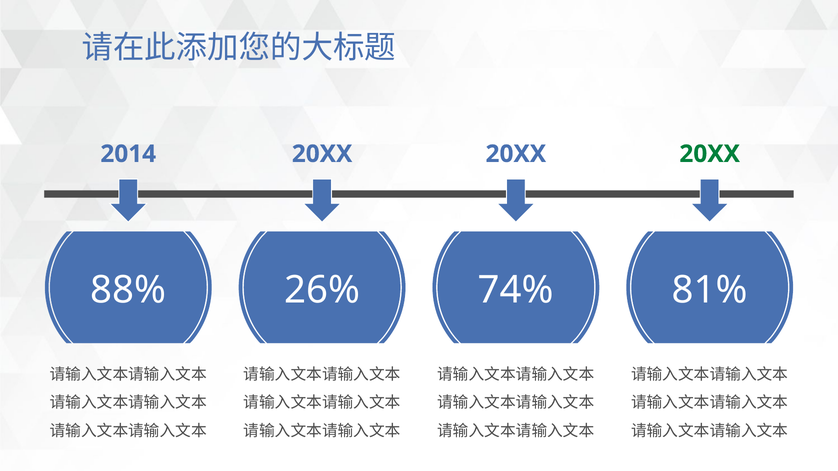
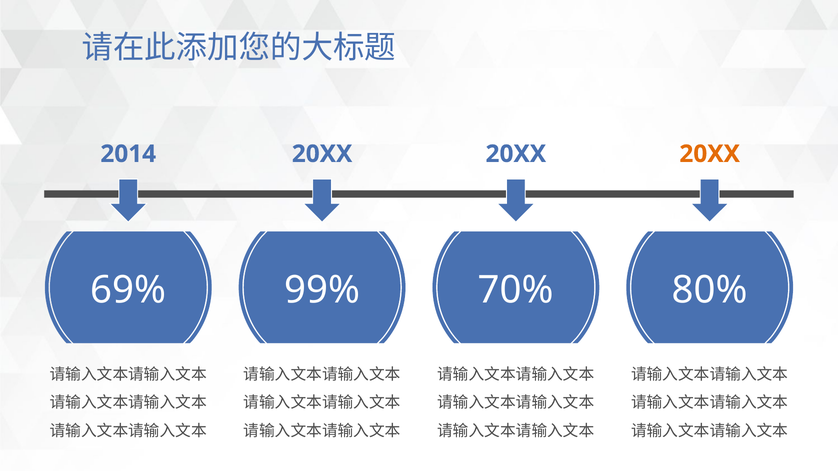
20XX colour: green -> orange (710, 154)
88%: 88% -> 69% (128, 290)
26%: 26% -> 99% (322, 290)
74%: 74% -> 70% (516, 290)
81%: 81% -> 80% (710, 290)
